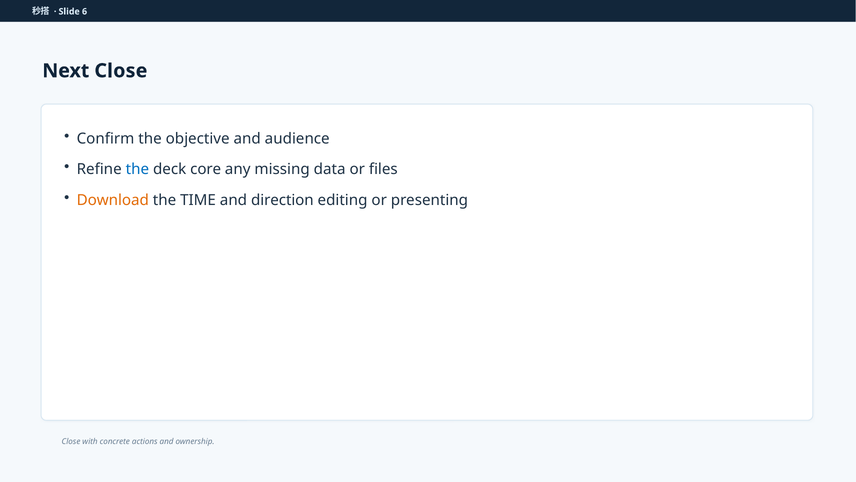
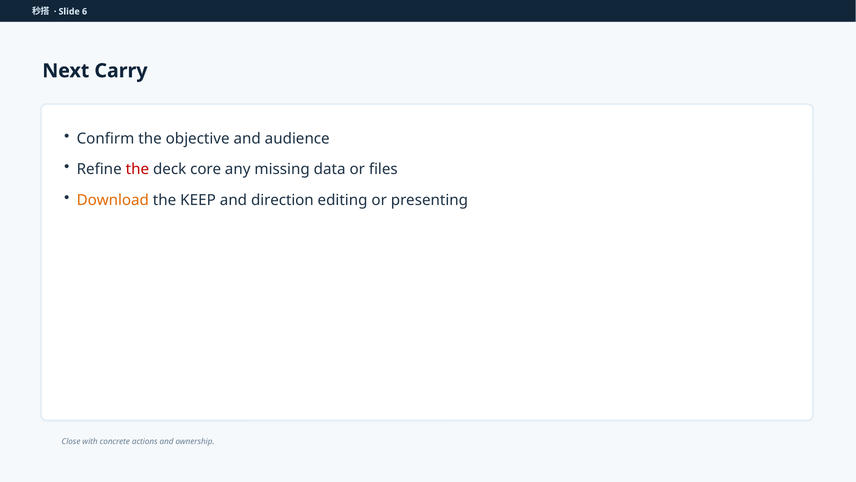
Next Close: Close -> Carry (121, 71)
the colour: blue -> red (137, 169)
TIME: TIME -> KEEP (198, 200)
